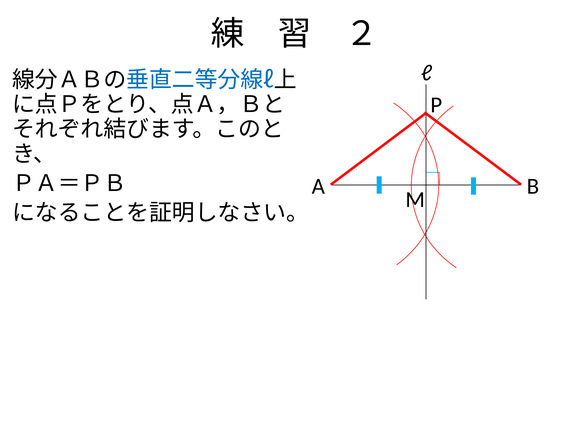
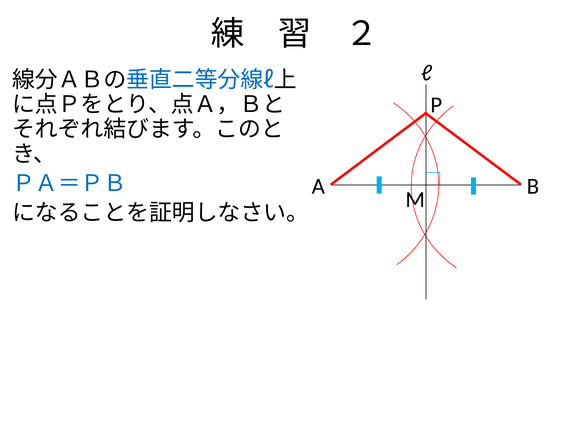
ＰＡ＝ＰＢ colour: black -> blue (69, 184)
